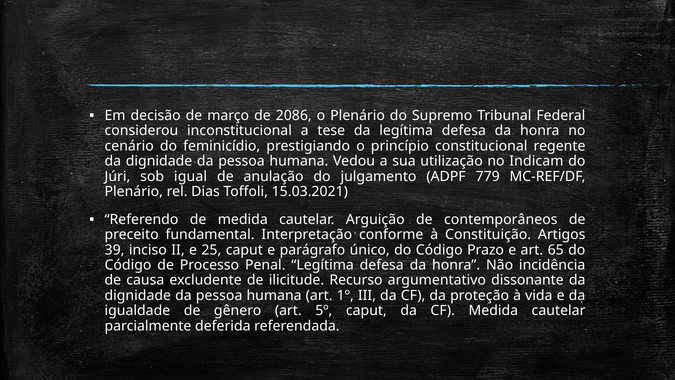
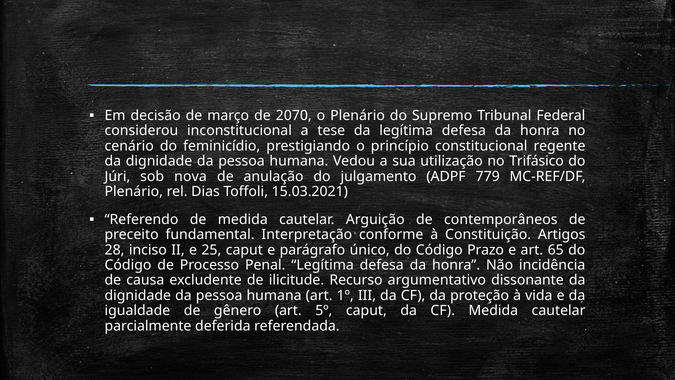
2086: 2086 -> 2070 (294, 116)
Indicam: Indicam -> Trifásico (537, 161)
igual: igual -> nova (191, 176)
39: 39 -> 28 (115, 250)
